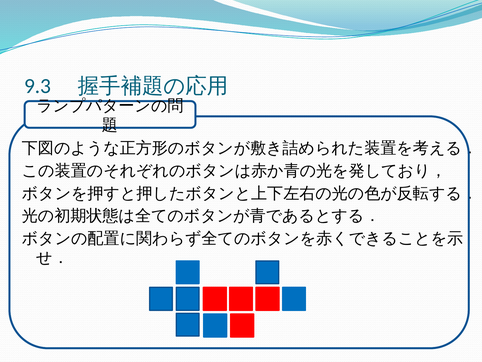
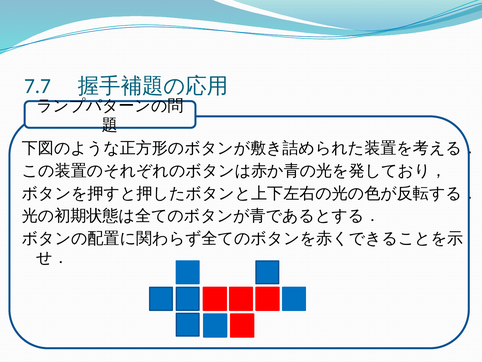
9.3: 9.3 -> 7.7 (38, 86)
